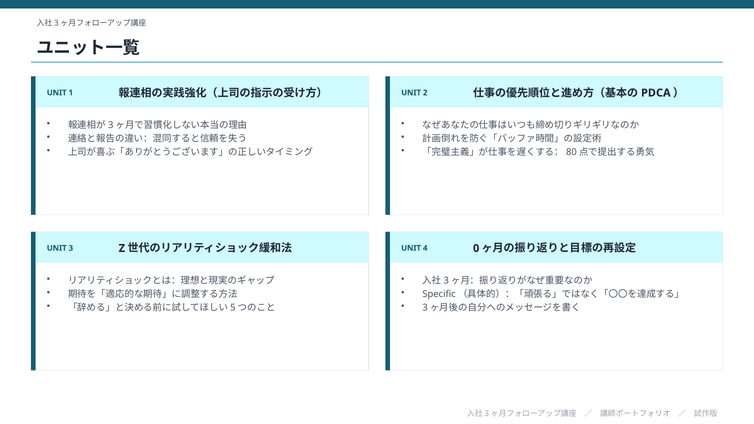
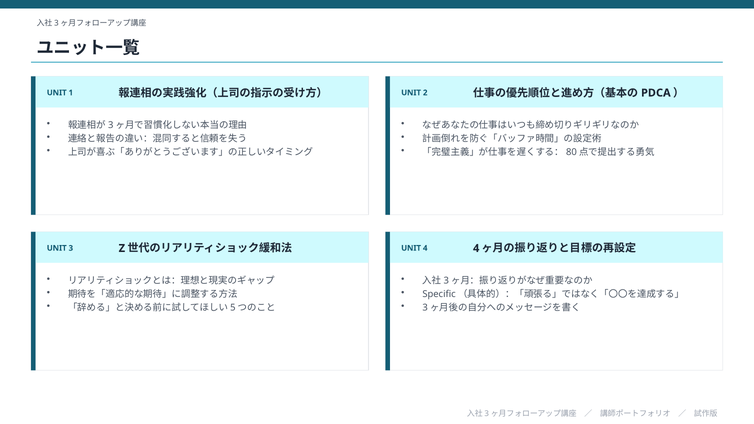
4 0: 0 -> 4 (476, 248)
